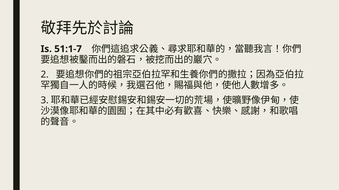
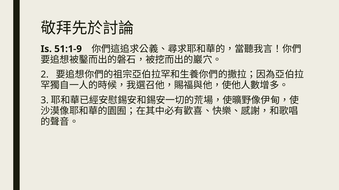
51:1-7: 51:1-7 -> 51:1-9 (68, 49)
